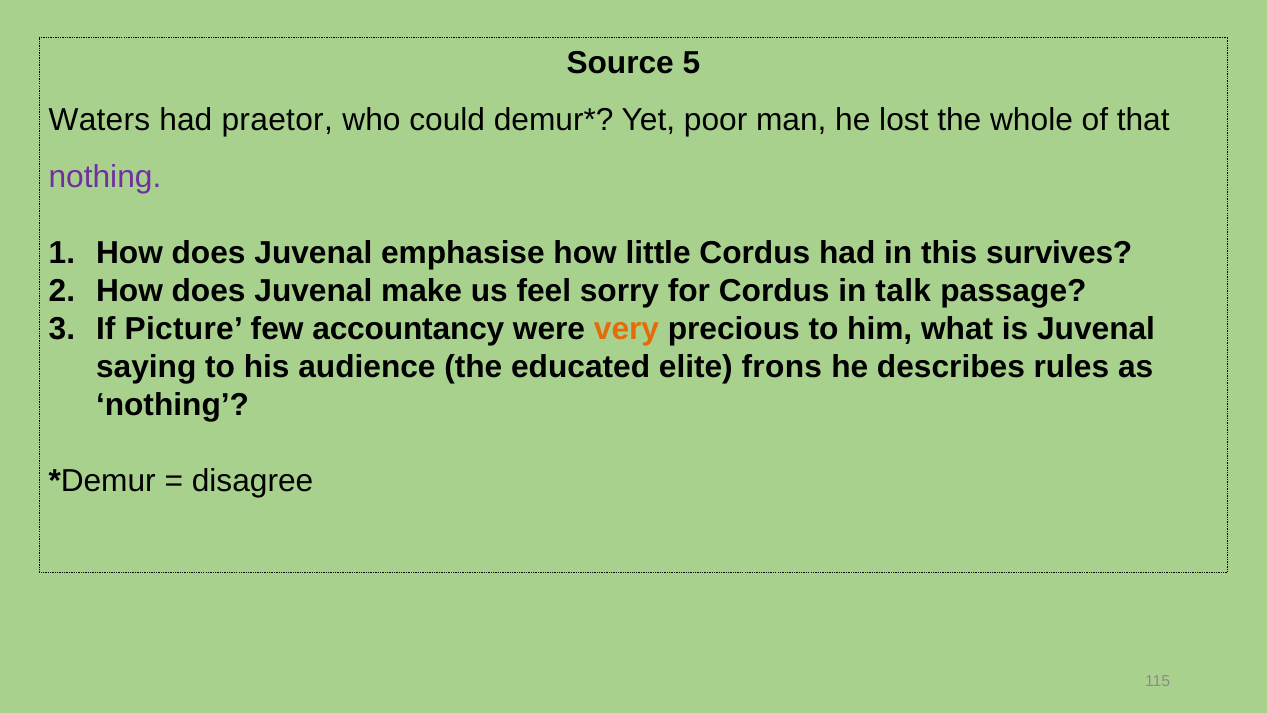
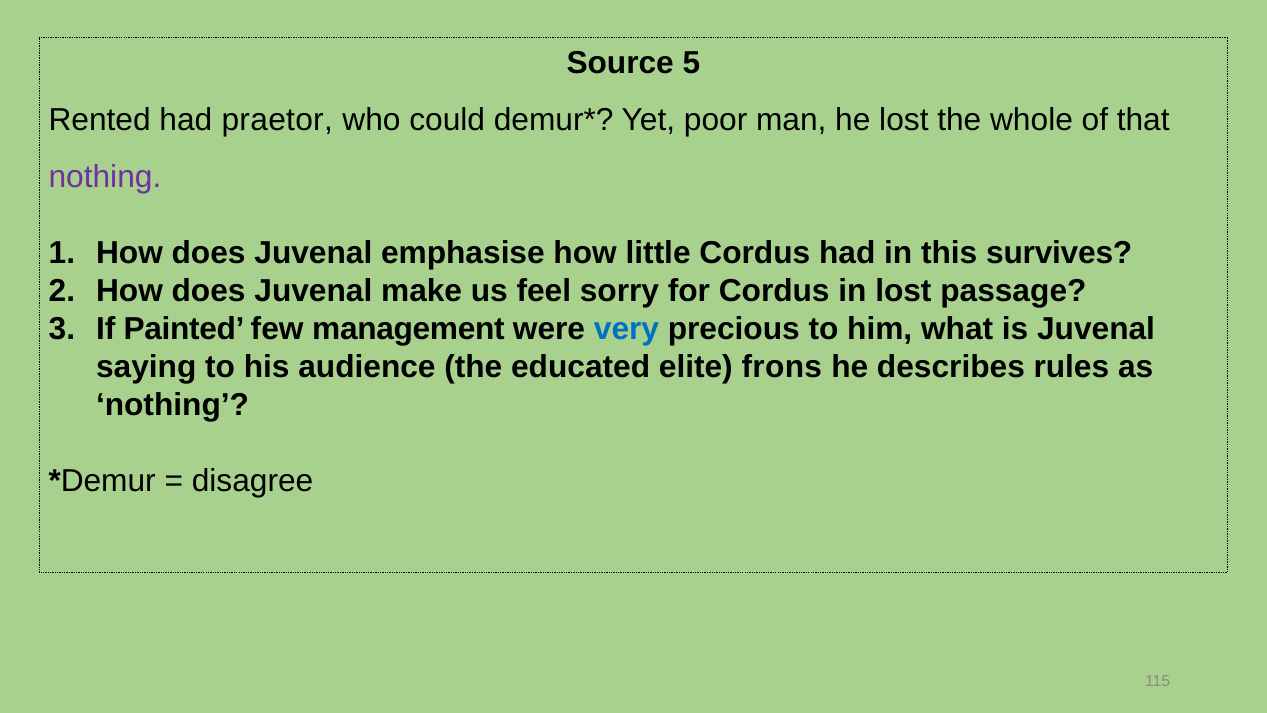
Waters: Waters -> Rented (100, 120)
in talk: talk -> lost (903, 291)
Picture: Picture -> Painted (184, 329)
accountancy: accountancy -> management (408, 329)
very colour: orange -> blue (626, 329)
